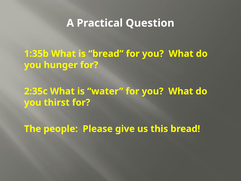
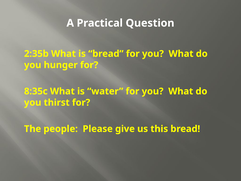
1:35b: 1:35b -> 2:35b (36, 54)
2:35c: 2:35c -> 8:35c (36, 91)
